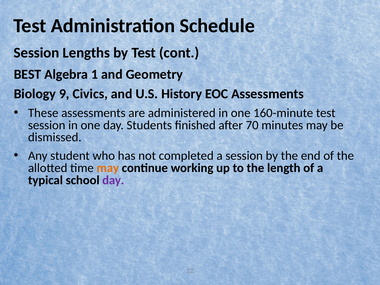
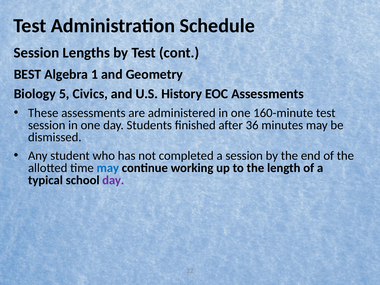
9: 9 -> 5 (64, 94)
70: 70 -> 36 (252, 125)
may colour: orange -> blue (108, 168)
